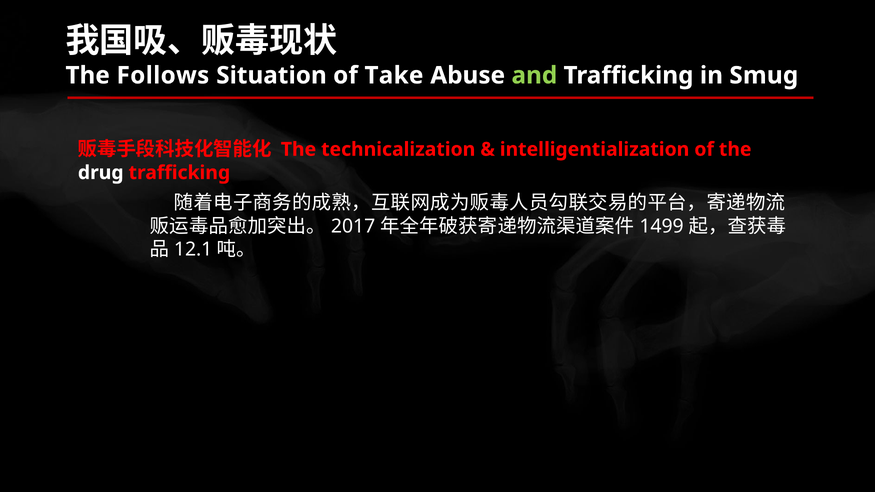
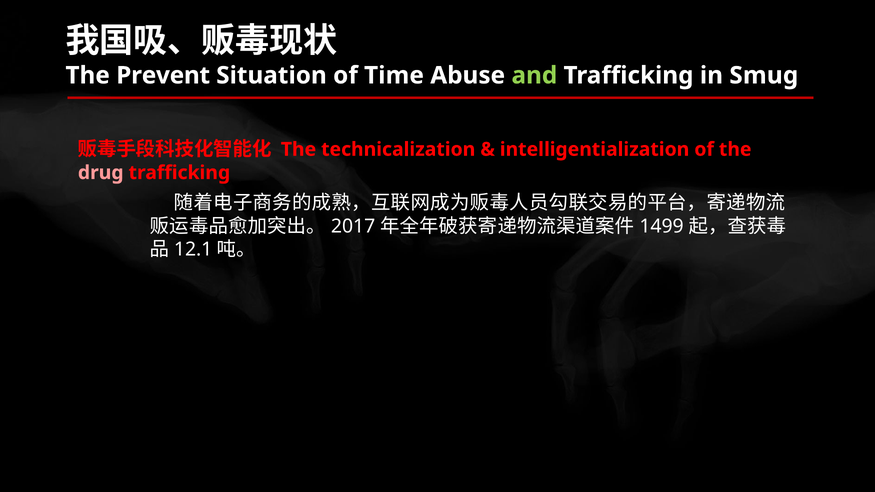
Follows: Follows -> Prevent (163, 75)
Take: Take -> Time (394, 75)
drug colour: white -> pink (101, 173)
